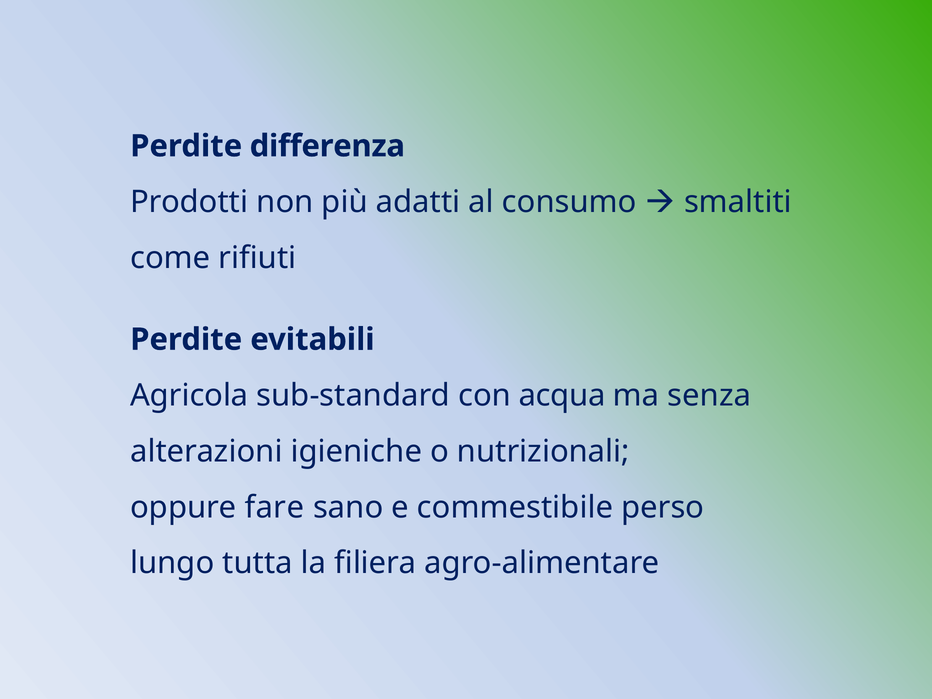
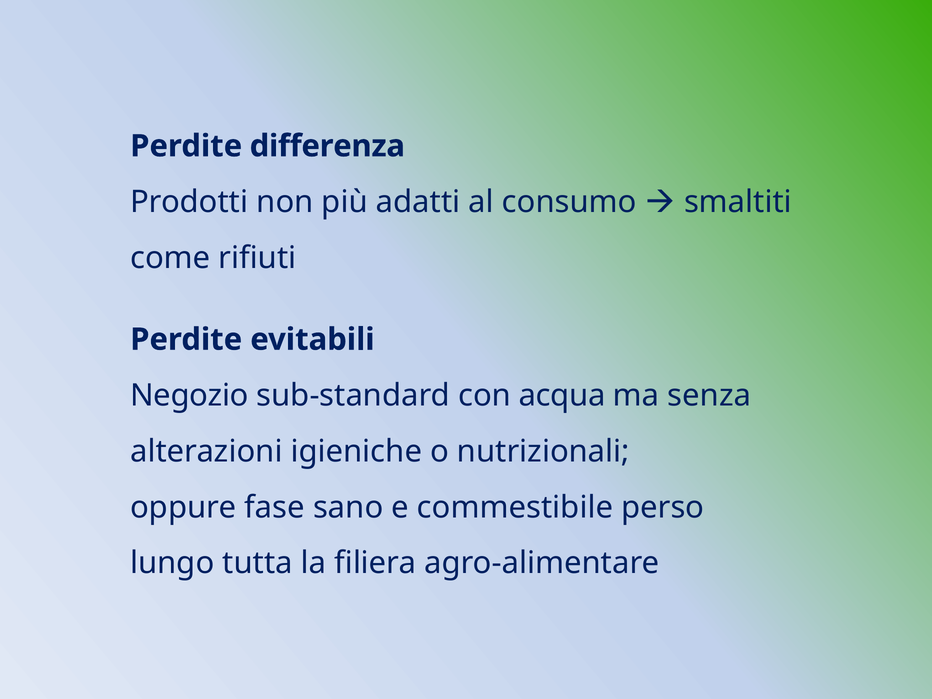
Agricola: Agricola -> Negozio (189, 395)
fare: fare -> fase (275, 507)
